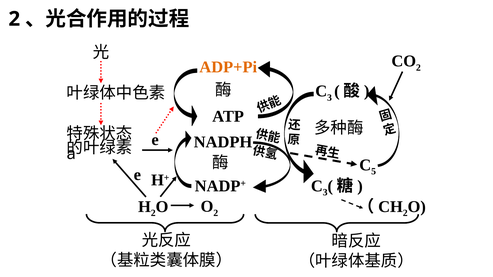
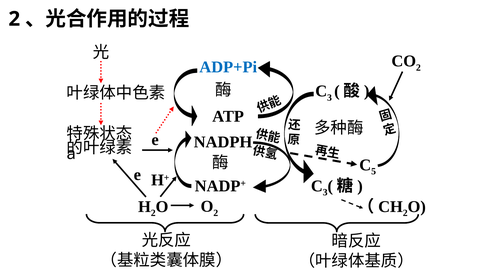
ADP+Pi colour: orange -> blue (228, 67)
